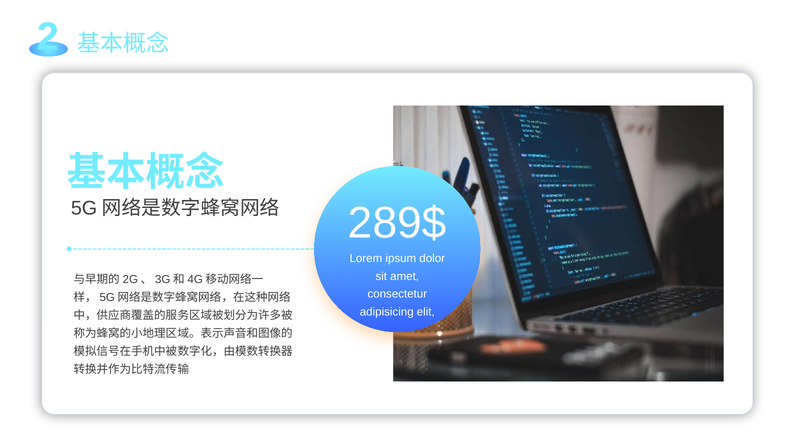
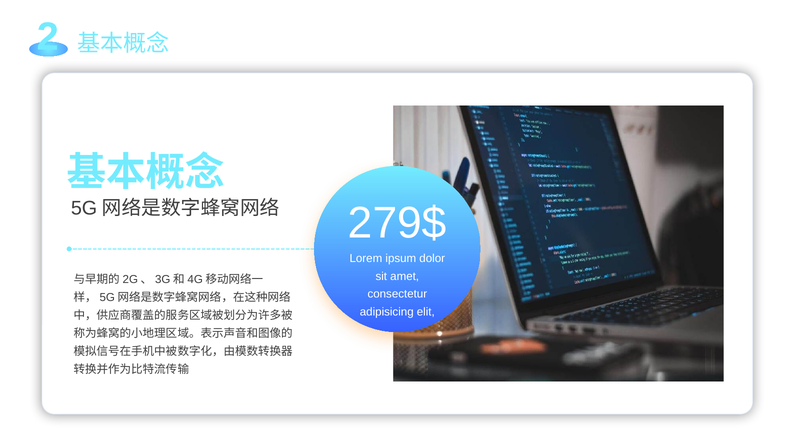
289$: 289$ -> 279$ (397, 223)
